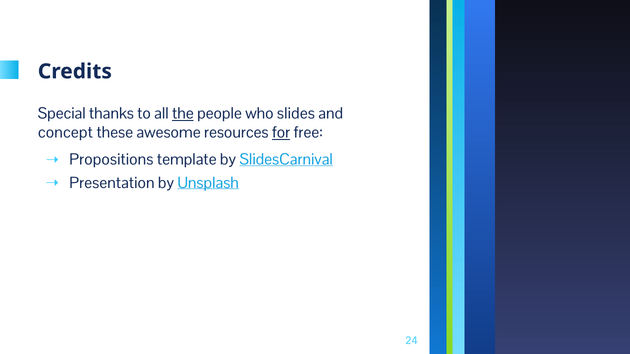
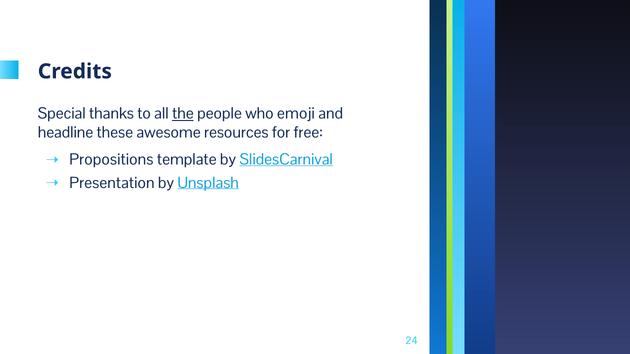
slides: slides -> emoji (296, 114)
concept: concept -> headline (65, 133)
for underline: present -> none (281, 133)
